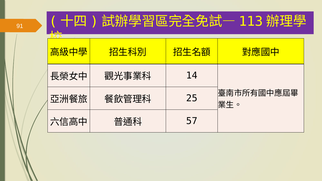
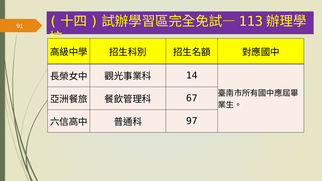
25: 25 -> 67 (192, 98)
57: 57 -> 97 (192, 121)
